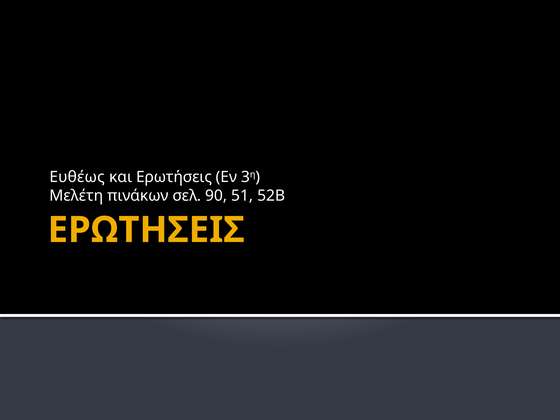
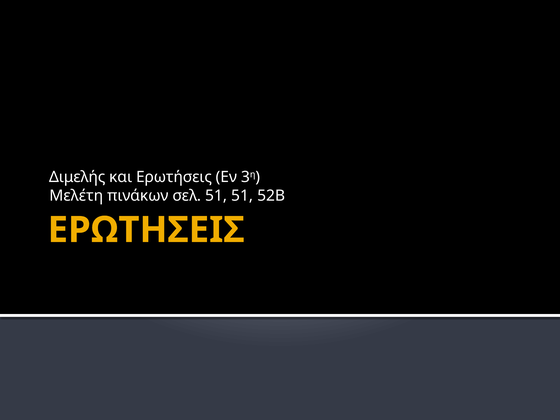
Ευθέως: Ευθέως -> Διμελής (77, 177)
σελ 90: 90 -> 51 (216, 196)
